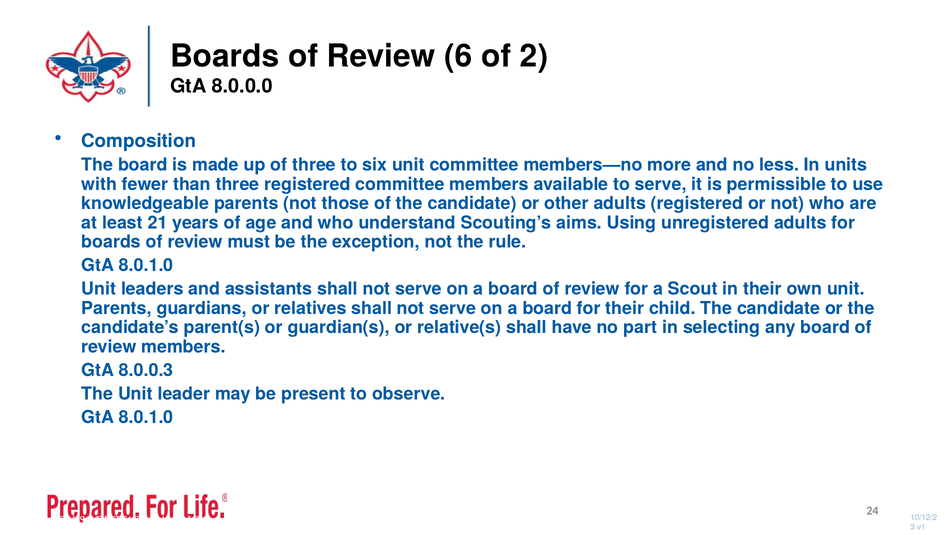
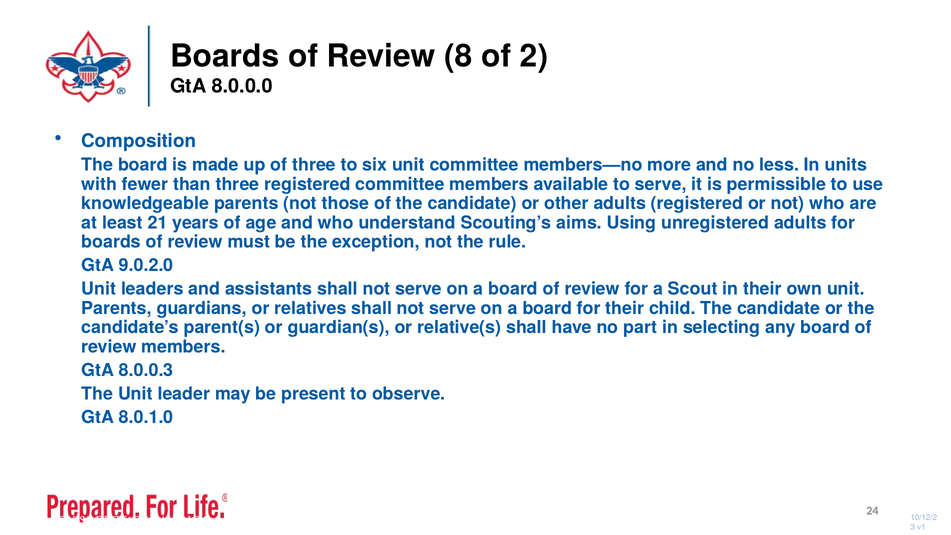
6: 6 -> 8 (458, 56)
8.0.1.0: 8.0.1.0 -> 9.0.2.0 (146, 266)
